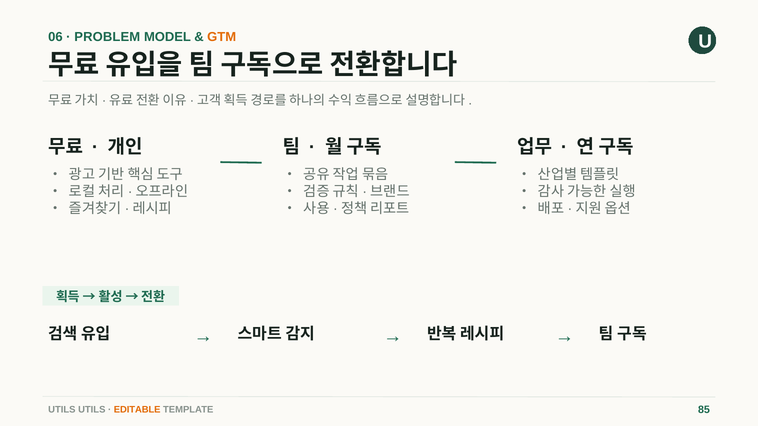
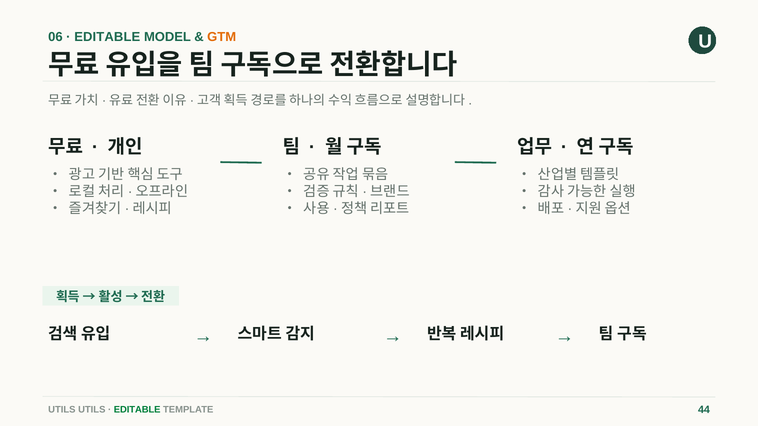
PROBLEM: PROBLEM -> EDITABLE (107, 37)
EDITABLE colour: orange -> green (137, 410)
85: 85 -> 44 (704, 410)
